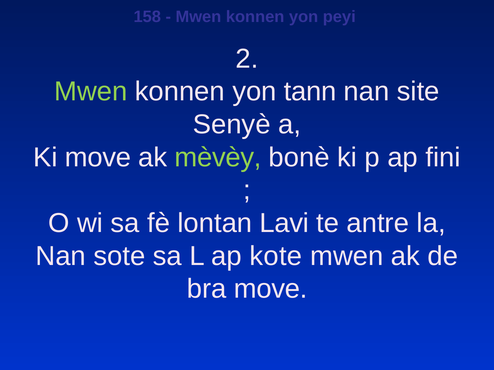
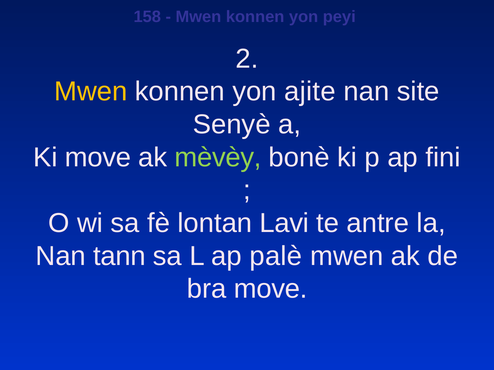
Mwen colour: light green -> yellow (91, 92)
tann: tann -> ajite (310, 92)
sote: sote -> tann (120, 256)
kote: kote -> palè (276, 256)
